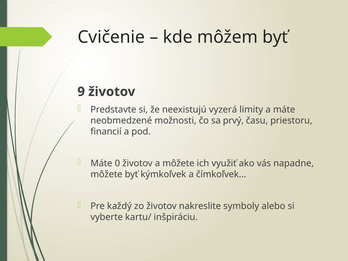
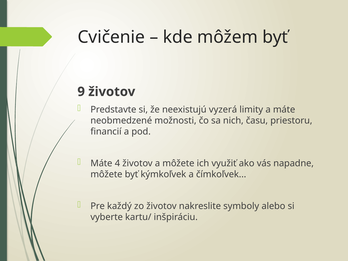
prvý: prvý -> nich (233, 121)
0: 0 -> 4 (117, 163)
